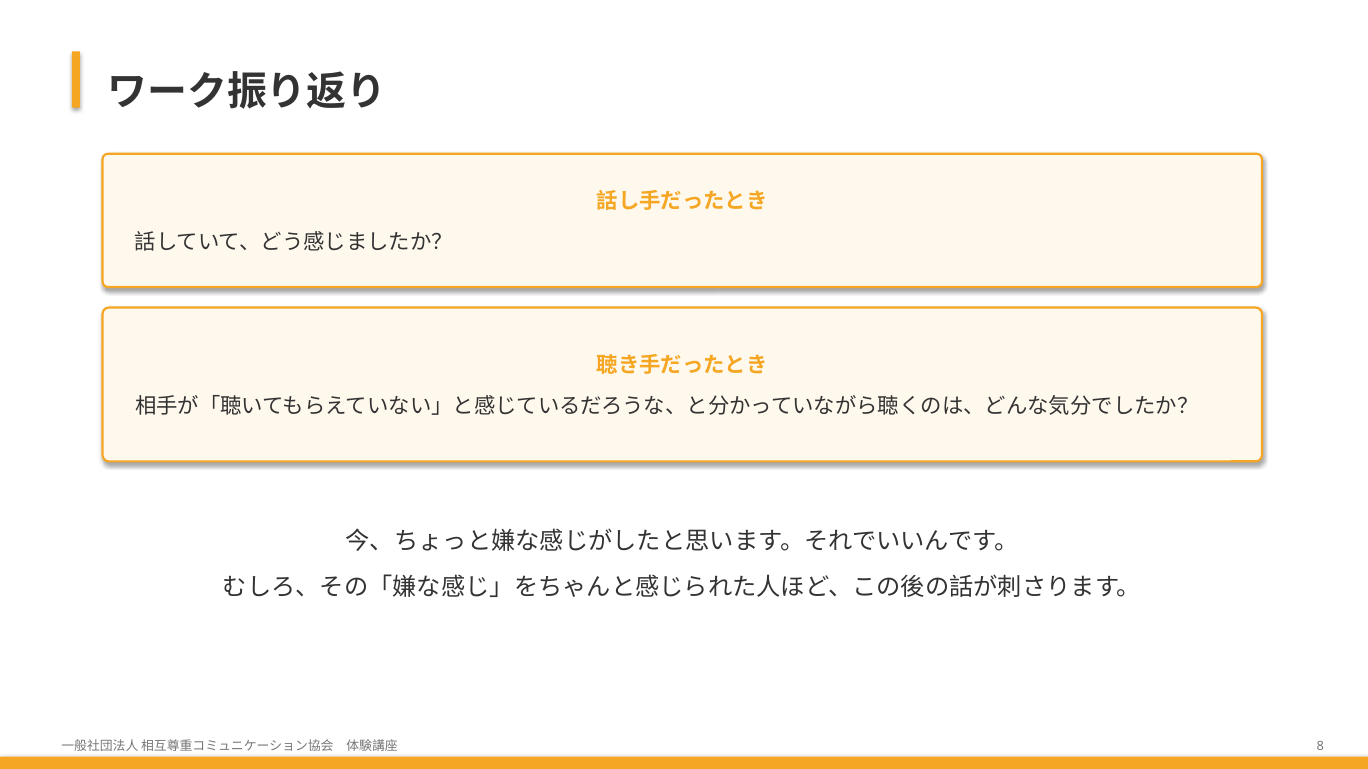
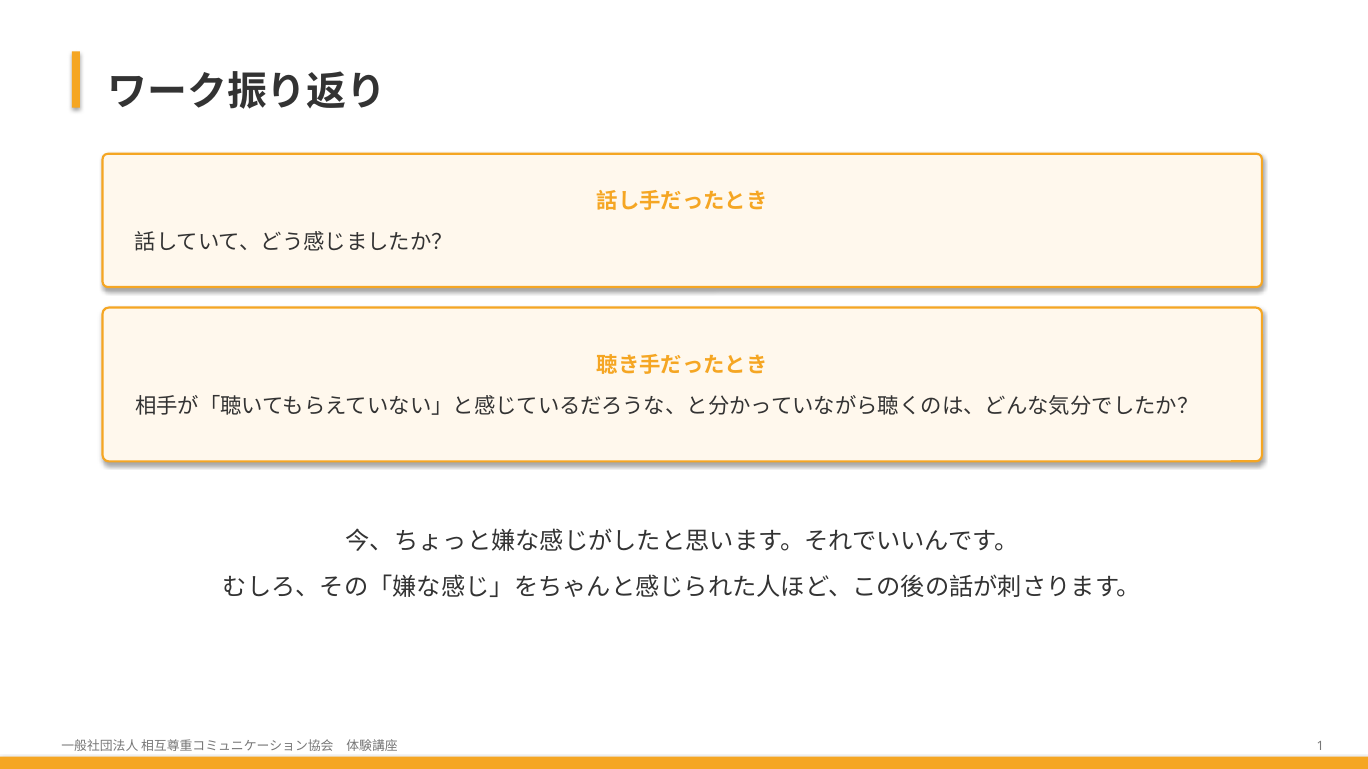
8: 8 -> 1 (1320, 747)
